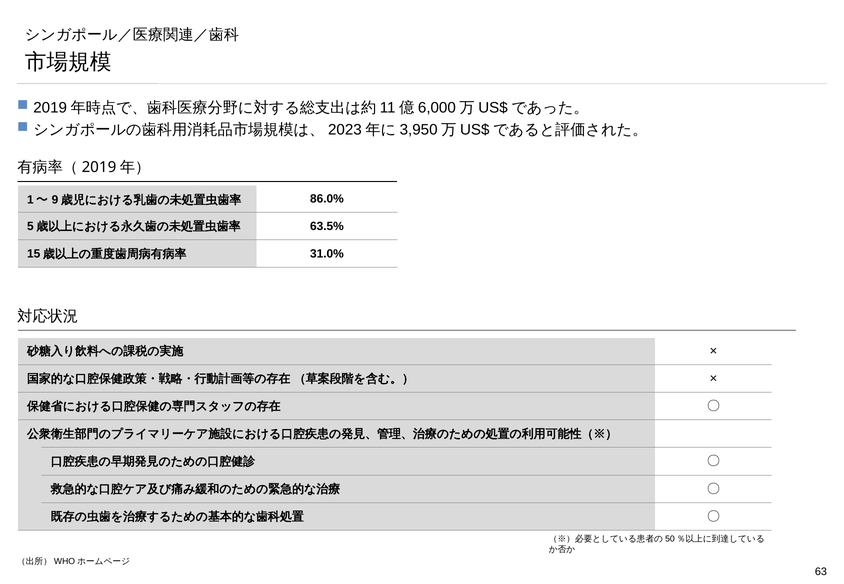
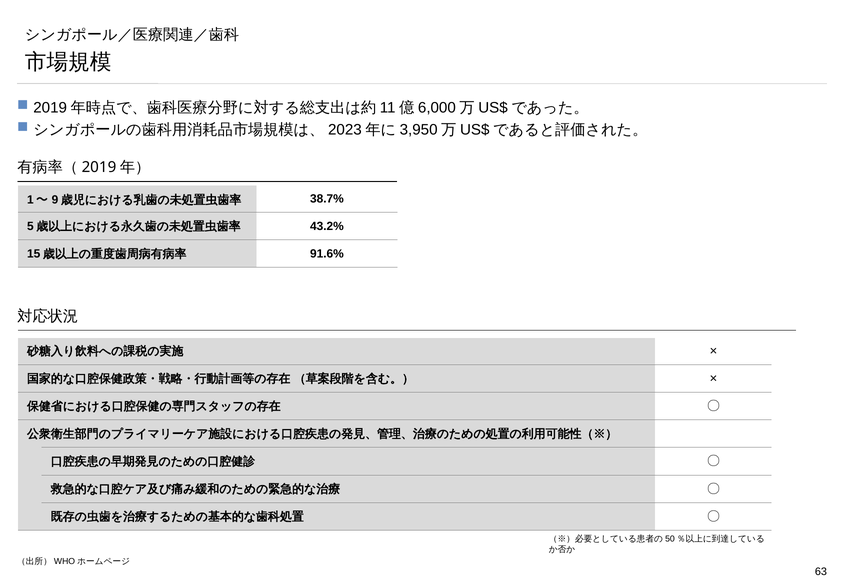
86.0%: 86.0% -> 38.7% (327, 199)
63.5%: 63.5% -> 43.2% (327, 226)
31.0%: 31.0% -> 91.6% (327, 254)
